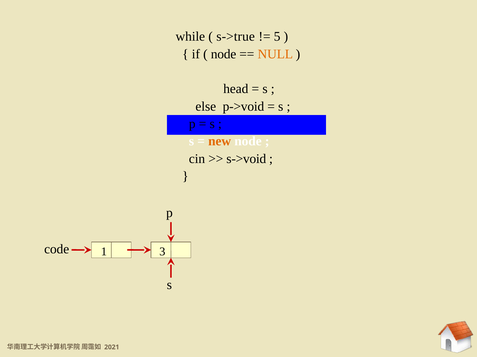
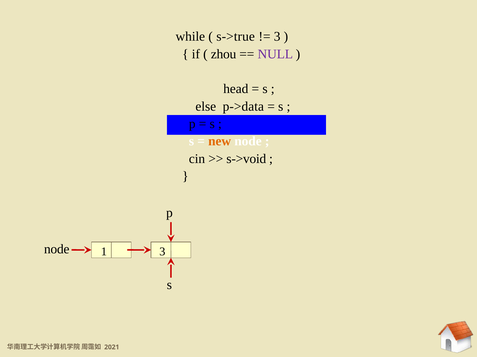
5: 5 -> 3 (277, 37)
node: node -> zhou (224, 54)
NULL colour: orange -> purple (275, 54)
p->void: p->void -> p->data (243, 107)
code: code -> node (57, 250)
